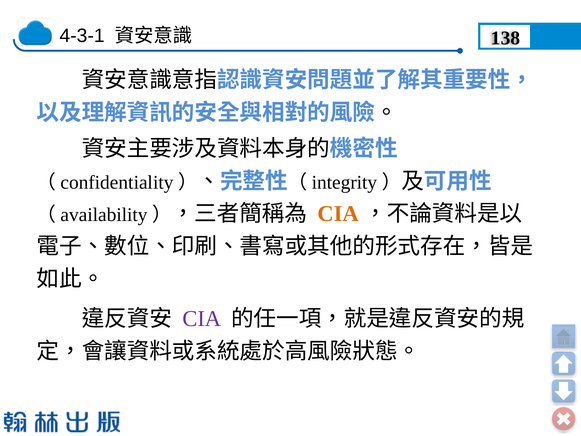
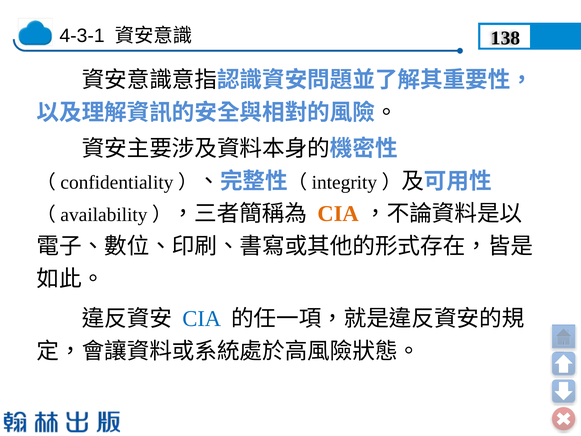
CIA colour: purple -> blue (202, 318)
